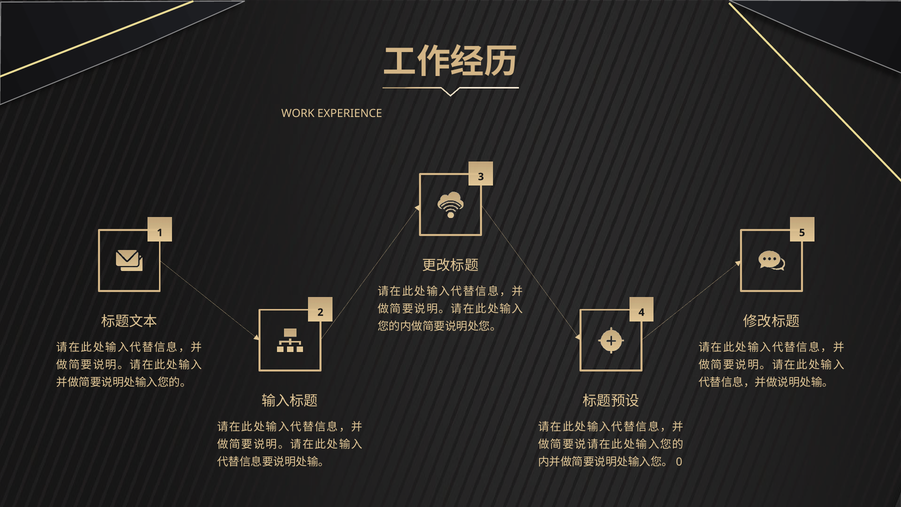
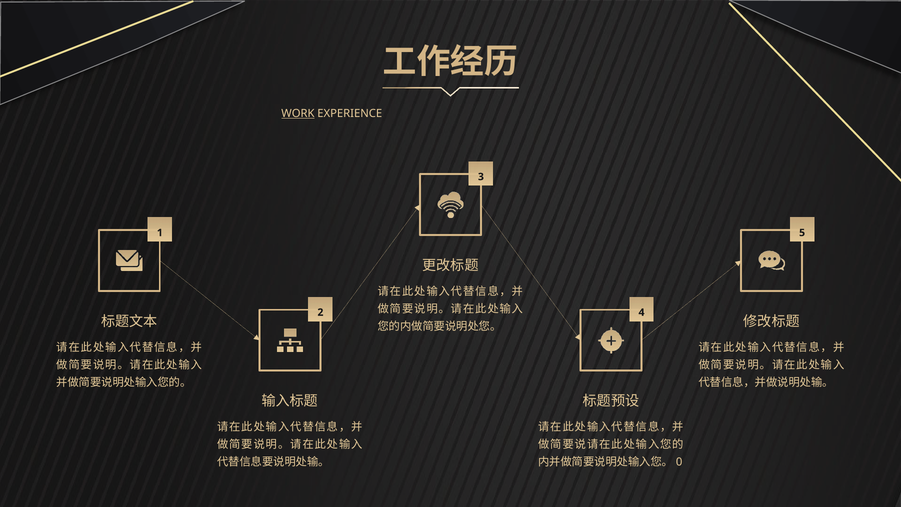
WORK underline: none -> present (298, 113)
